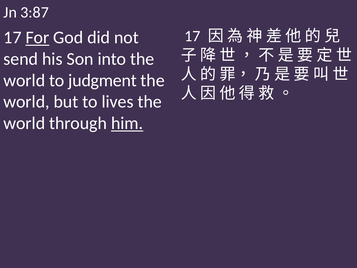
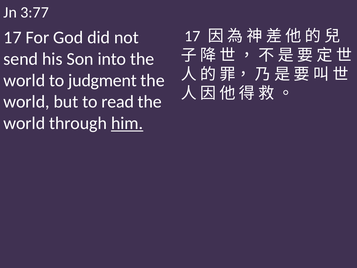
3:87: 3:87 -> 3:77 (35, 12)
For underline: present -> none (37, 37)
lives: lives -> read (118, 102)
